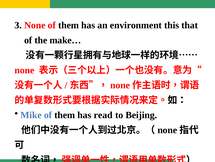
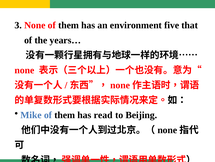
this: this -> five (172, 25)
make…: make… -> years… (65, 40)
